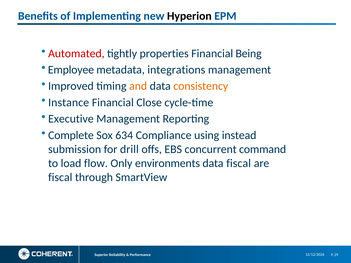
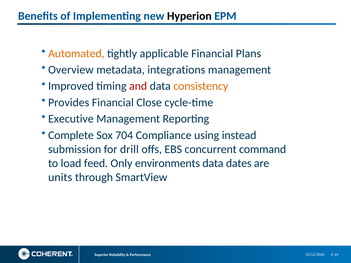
Automated colour: red -> orange (76, 53)
properties: properties -> applicable (164, 53)
Being: Being -> Plans (248, 53)
Employee: Employee -> Overview (71, 70)
and colour: orange -> red (138, 86)
Instance: Instance -> Provides (69, 103)
634: 634 -> 704 (124, 135)
flow: flow -> feed (96, 163)
data fiscal: fiscal -> dates (239, 163)
fiscal: fiscal -> units (60, 177)
